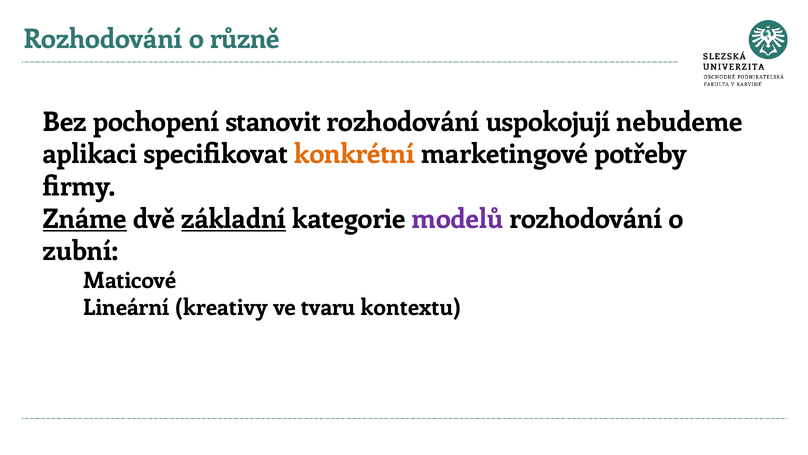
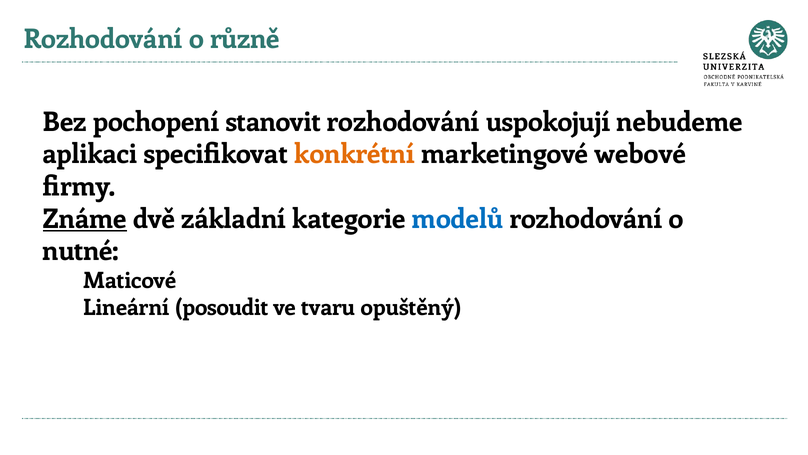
potřeby: potřeby -> webové (641, 154)
základní underline: present -> none (234, 219)
modelů colour: purple -> blue (458, 219)
zubní: zubní -> nutné (81, 251)
kreativy: kreativy -> posoudit (222, 308)
kontextu: kontextu -> opuštěný (411, 308)
